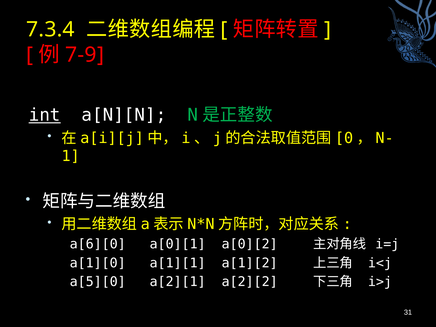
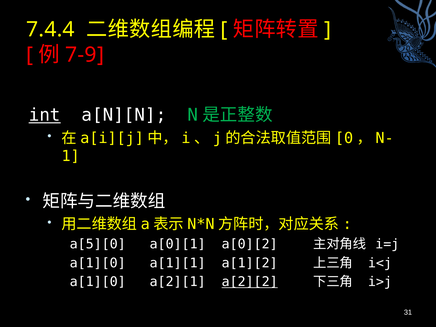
7.3.4: 7.3.4 -> 7.4.4 (50, 29)
a[6][0: a[6][0 -> a[5][0 (98, 244)
a[5][0: a[5][0 -> a[1][0 (98, 282)
a[2][2 underline: none -> present (250, 282)
